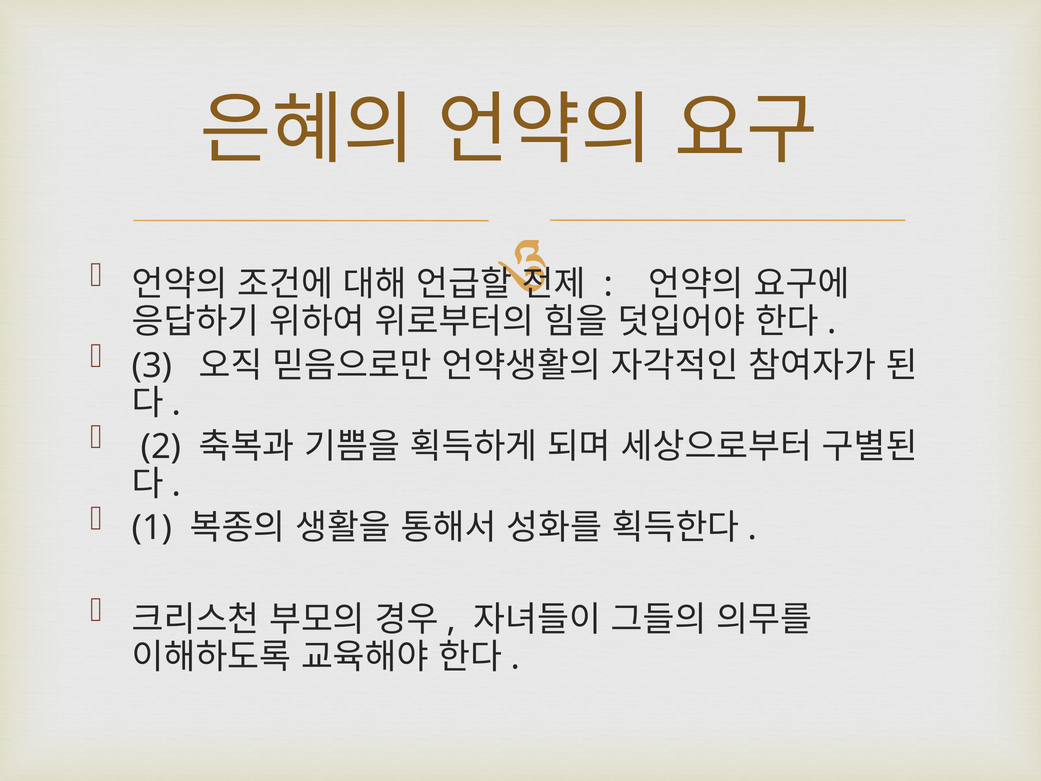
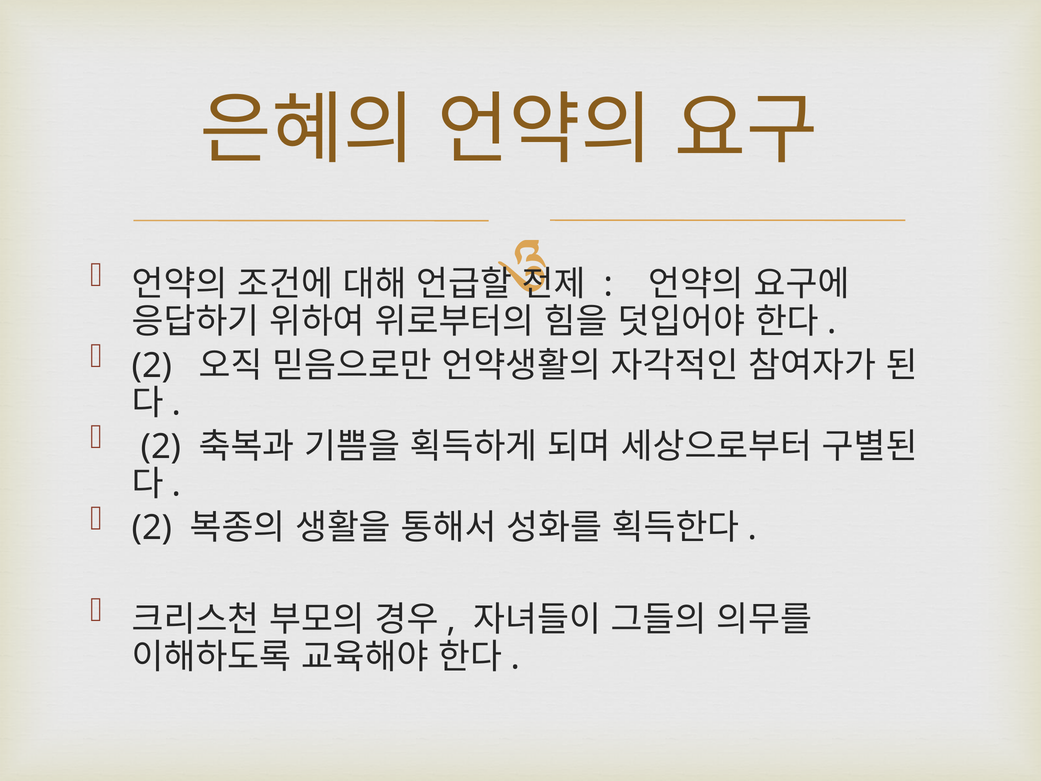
3: 3 -> 2 (152, 366)
1: 1 -> 2 (152, 528)
